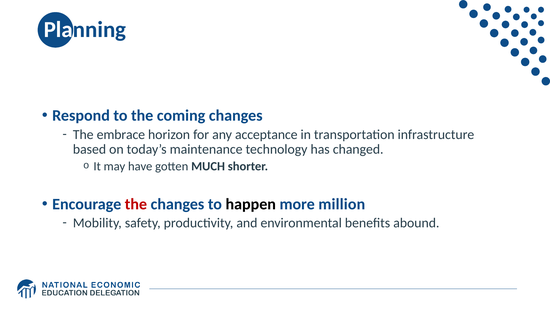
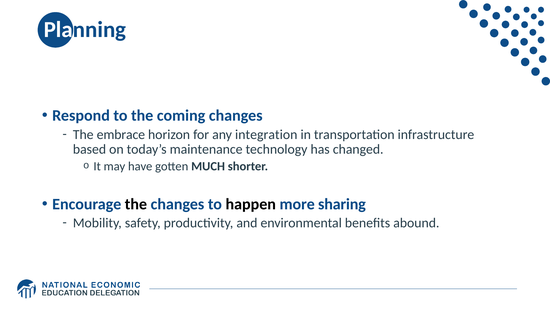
acceptance: acceptance -> integration (266, 135)
the colour: red -> black (136, 204)
million: million -> sharing (342, 204)
